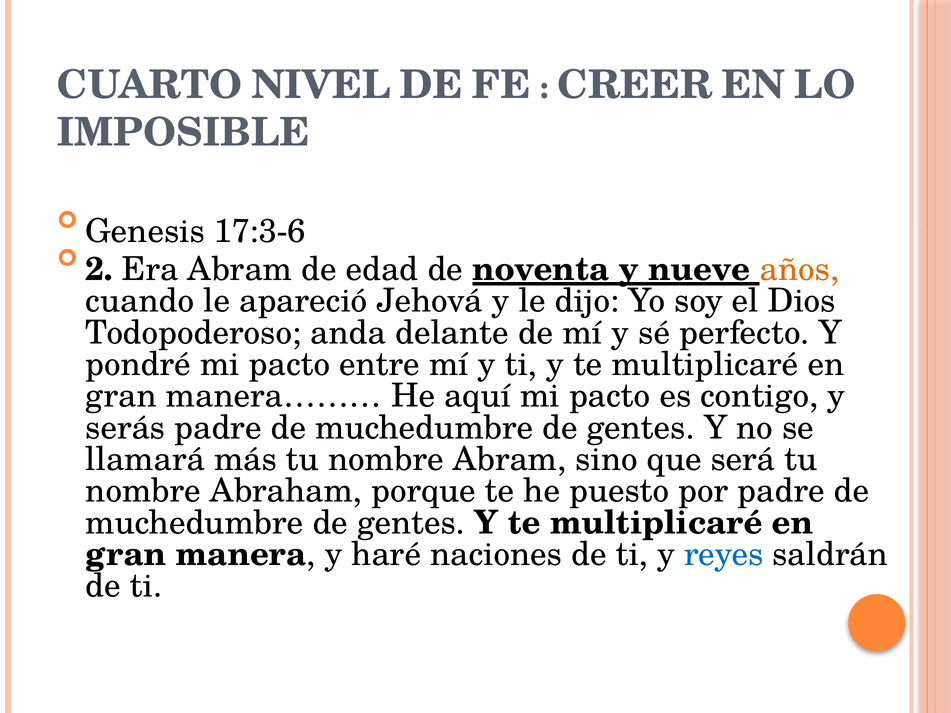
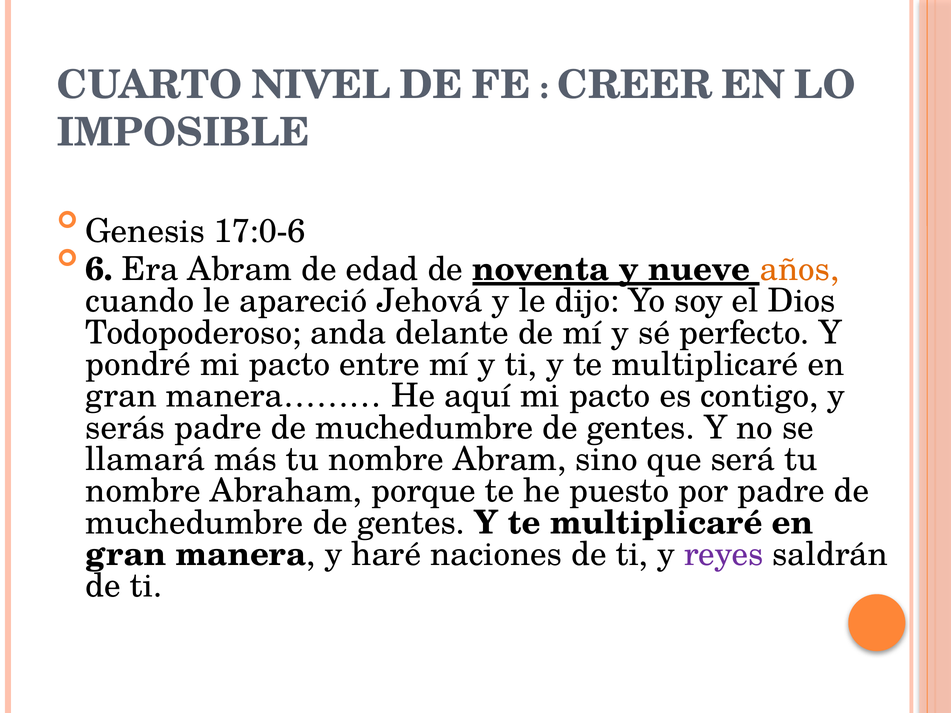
17:3-6: 17:3-6 -> 17:0-6 (260, 231)
2: 2 -> 6 (99, 269)
reyes colour: blue -> purple (724, 555)
